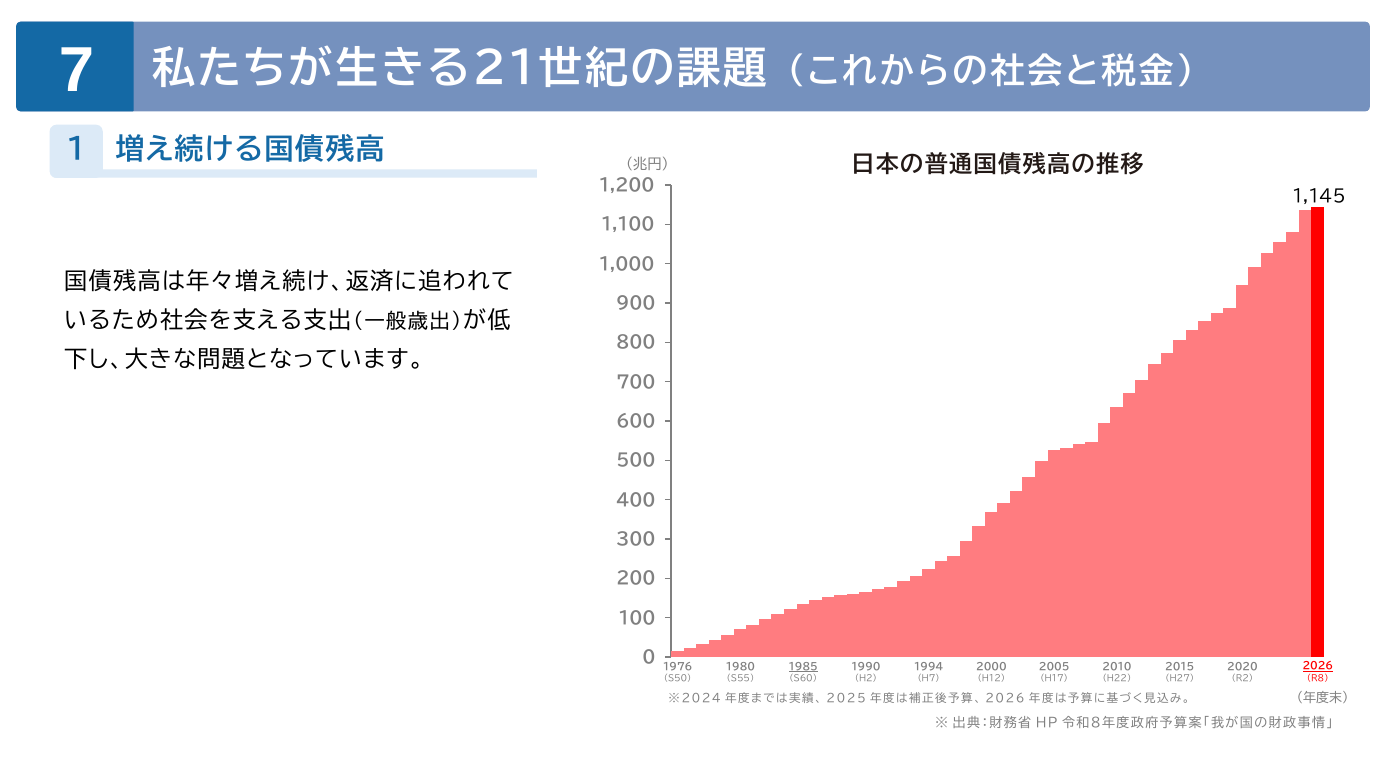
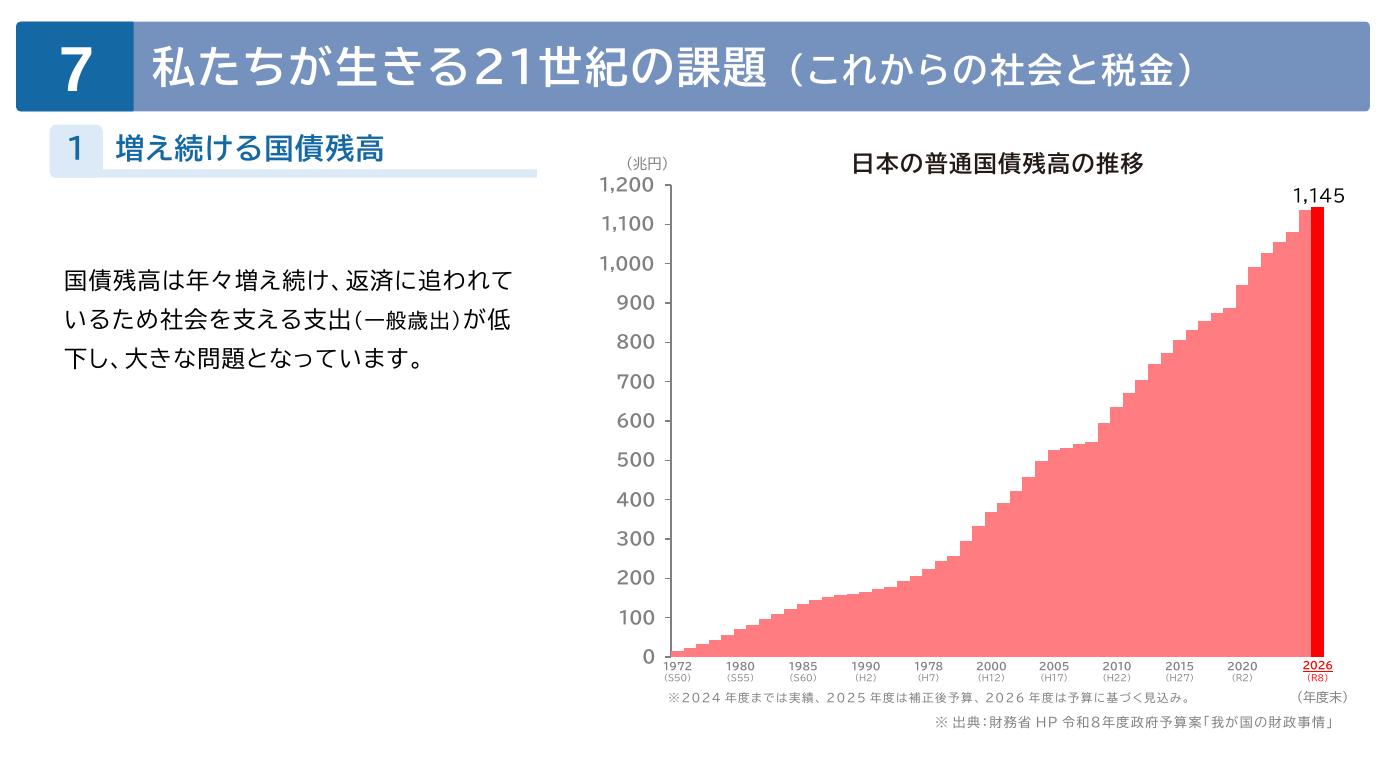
1976: 1976 -> 1972 (678, 667)
1985 underline: present -> none (803, 667)
1994: 1994 -> 1978 (929, 667)
